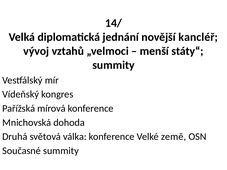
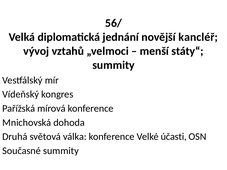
14/: 14/ -> 56/ (114, 23)
země: země -> účasti (174, 137)
